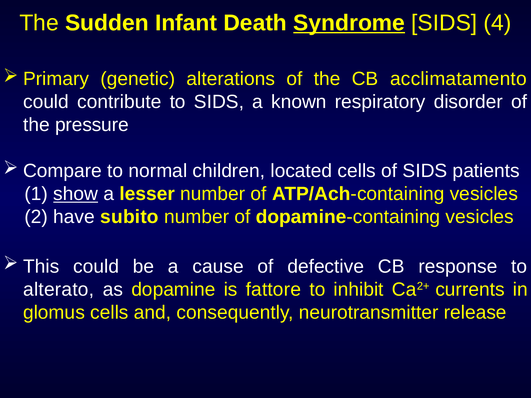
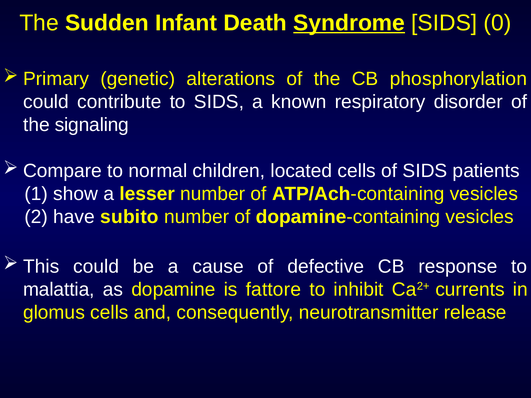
4: 4 -> 0 (498, 23)
acclimatamento: acclimatamento -> phosphorylation (458, 79)
pressure: pressure -> signaling (92, 125)
show underline: present -> none (76, 194)
alterato: alterato -> malattia (59, 290)
